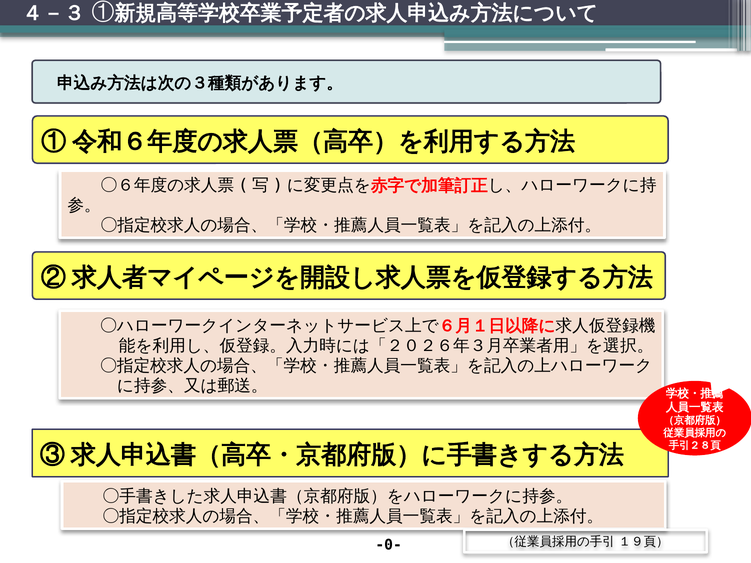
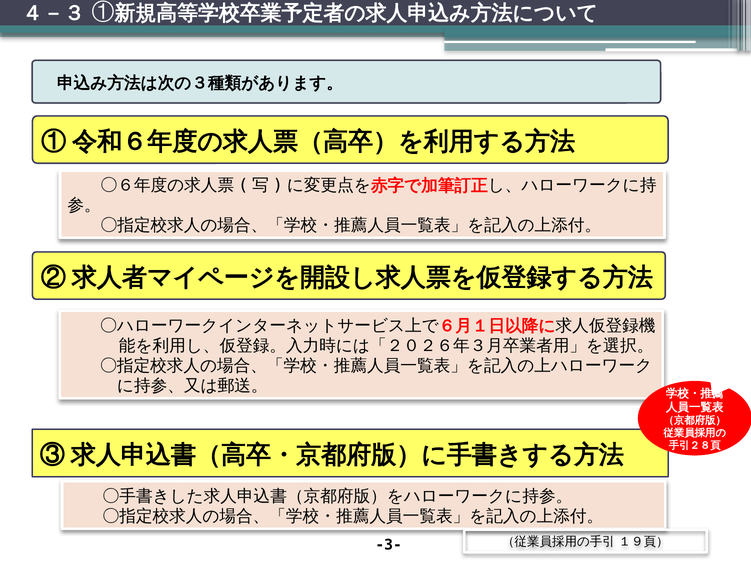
-0-: -0- -> -3- (389, 545)
